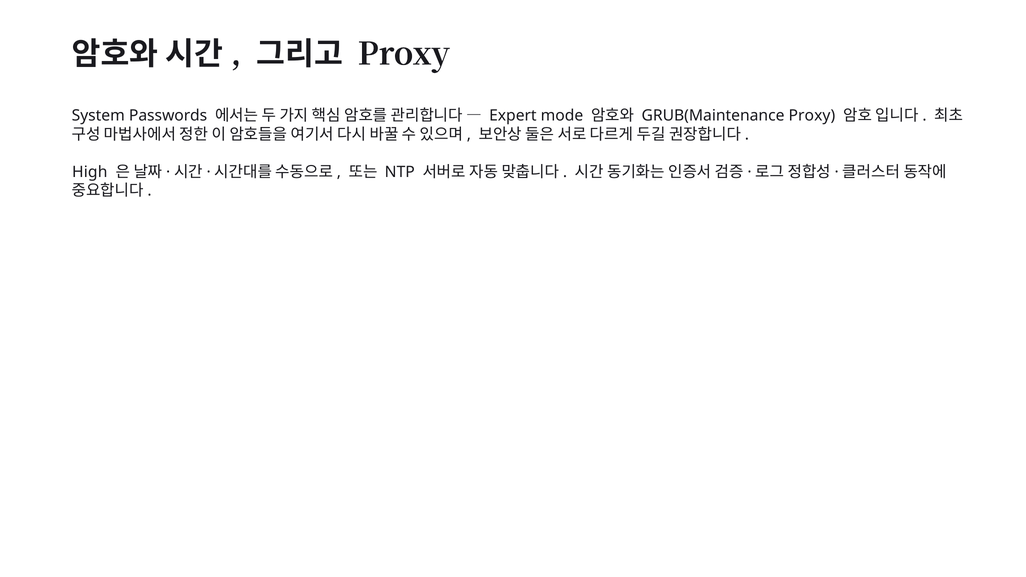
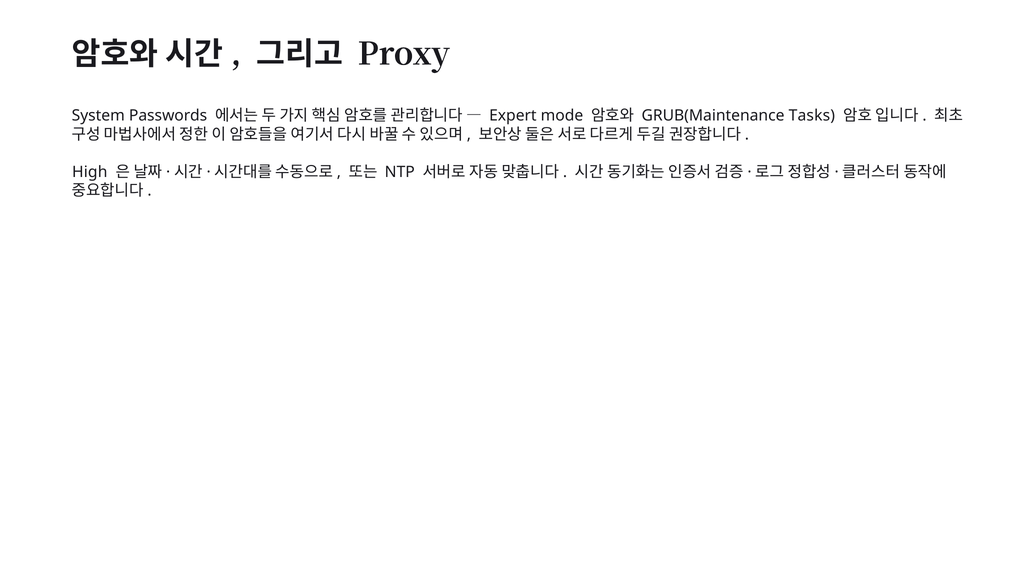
GRUB(Maintenance Proxy: Proxy -> Tasks (812, 116)
